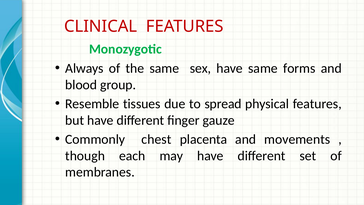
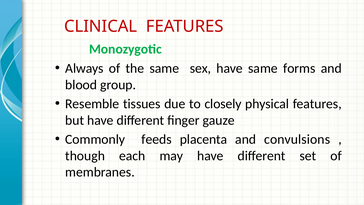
spread: spread -> closely (223, 104)
chest: chest -> feeds (156, 139)
movements: movements -> convulsions (297, 139)
